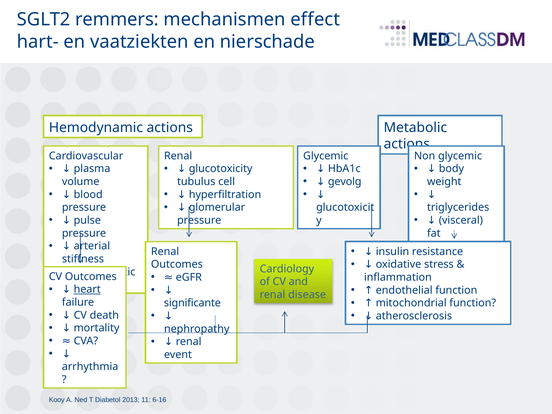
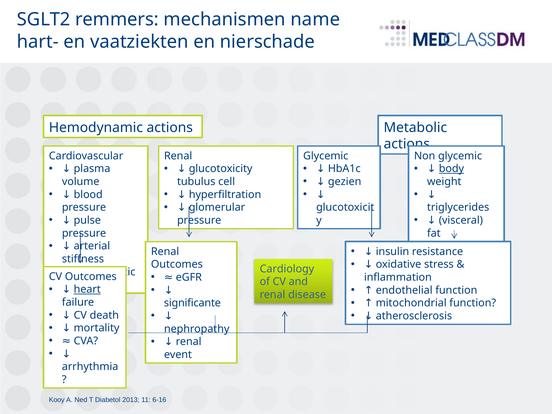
effect: effect -> name (315, 20)
body underline: none -> present (451, 169)
gevolg: gevolg -> gezien (345, 182)
